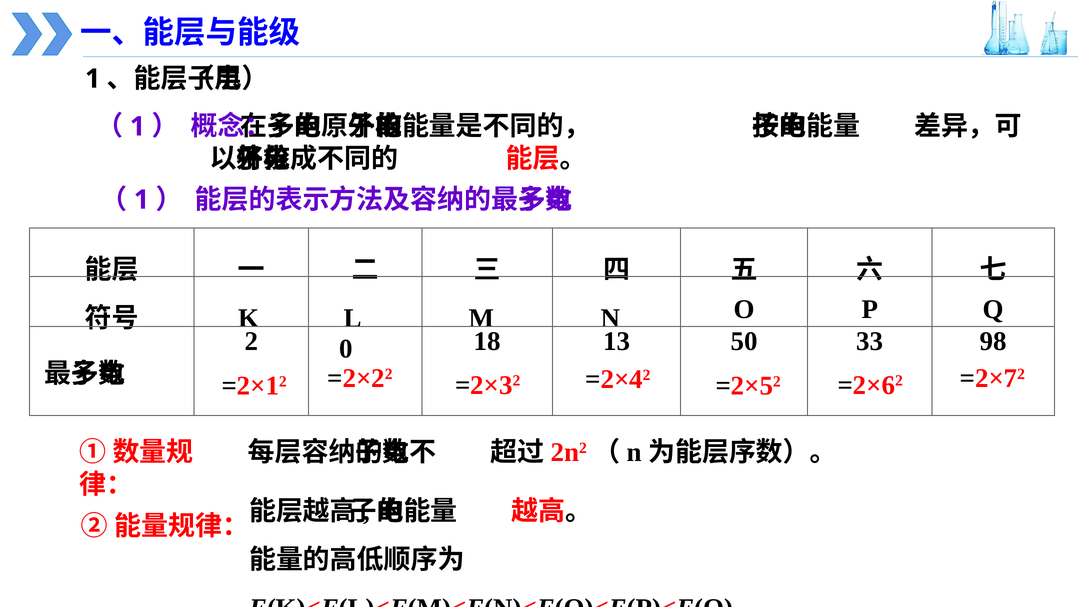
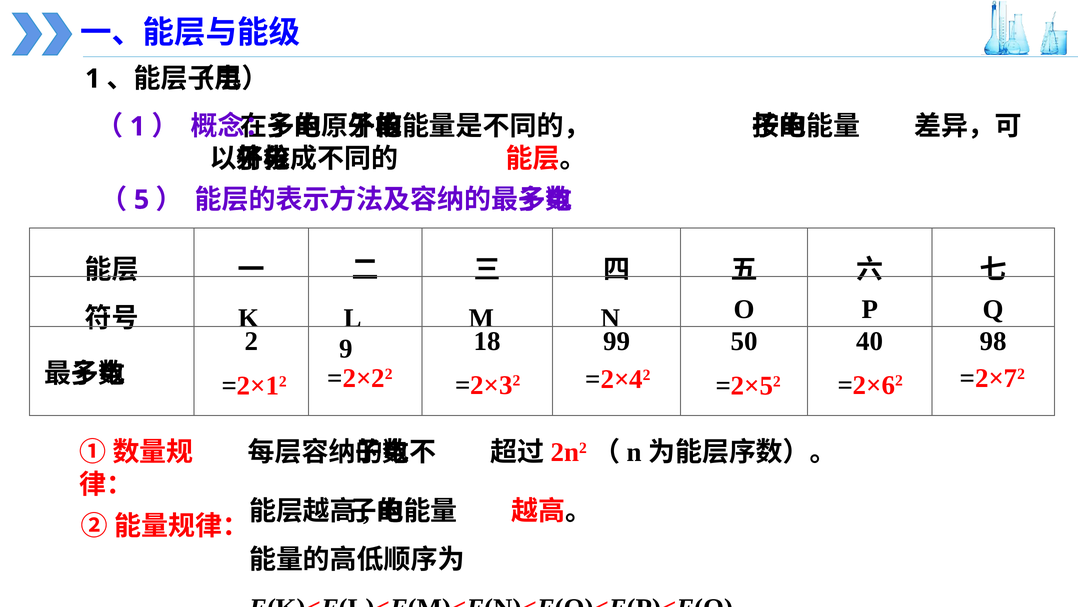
1: 1 -> 5 (142, 200)
0: 0 -> 9 (346, 348)
13: 13 -> 99 (617, 341)
33: 33 -> 40 (870, 341)
